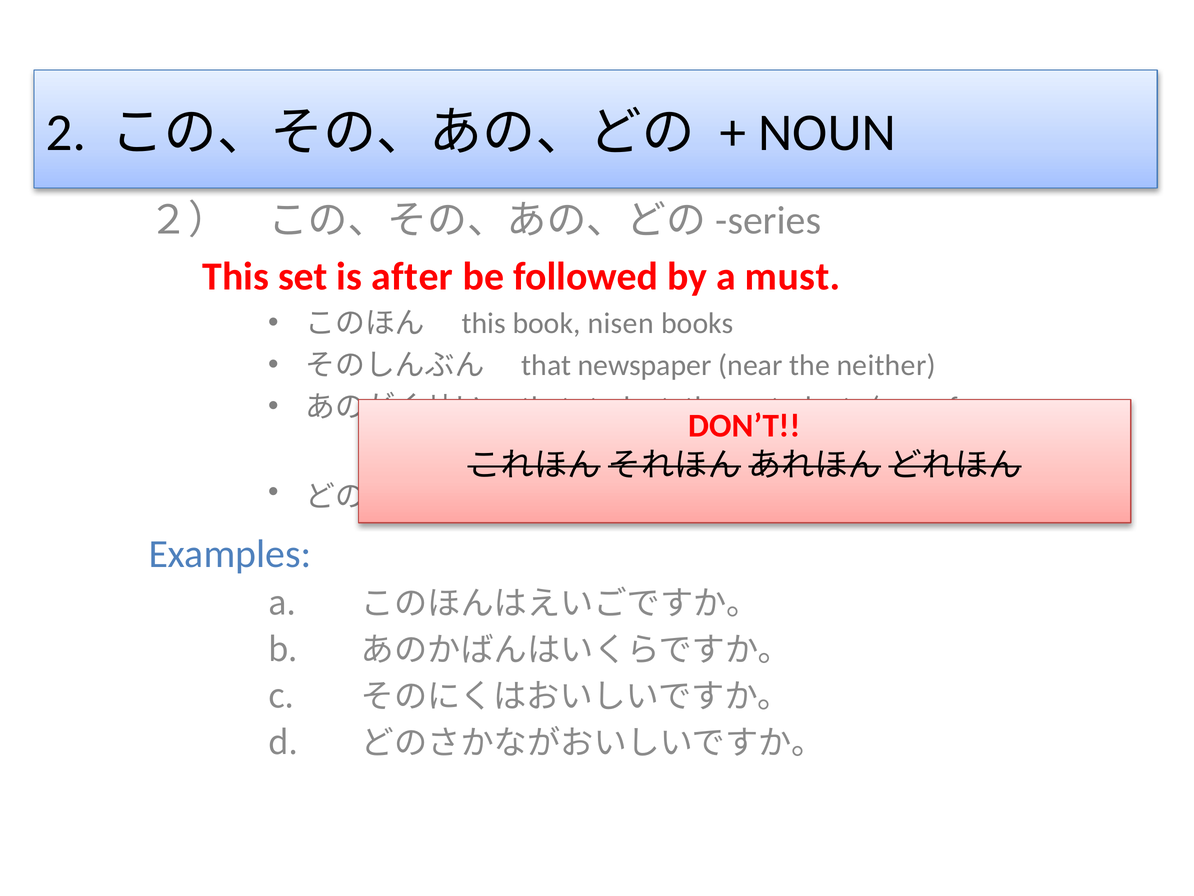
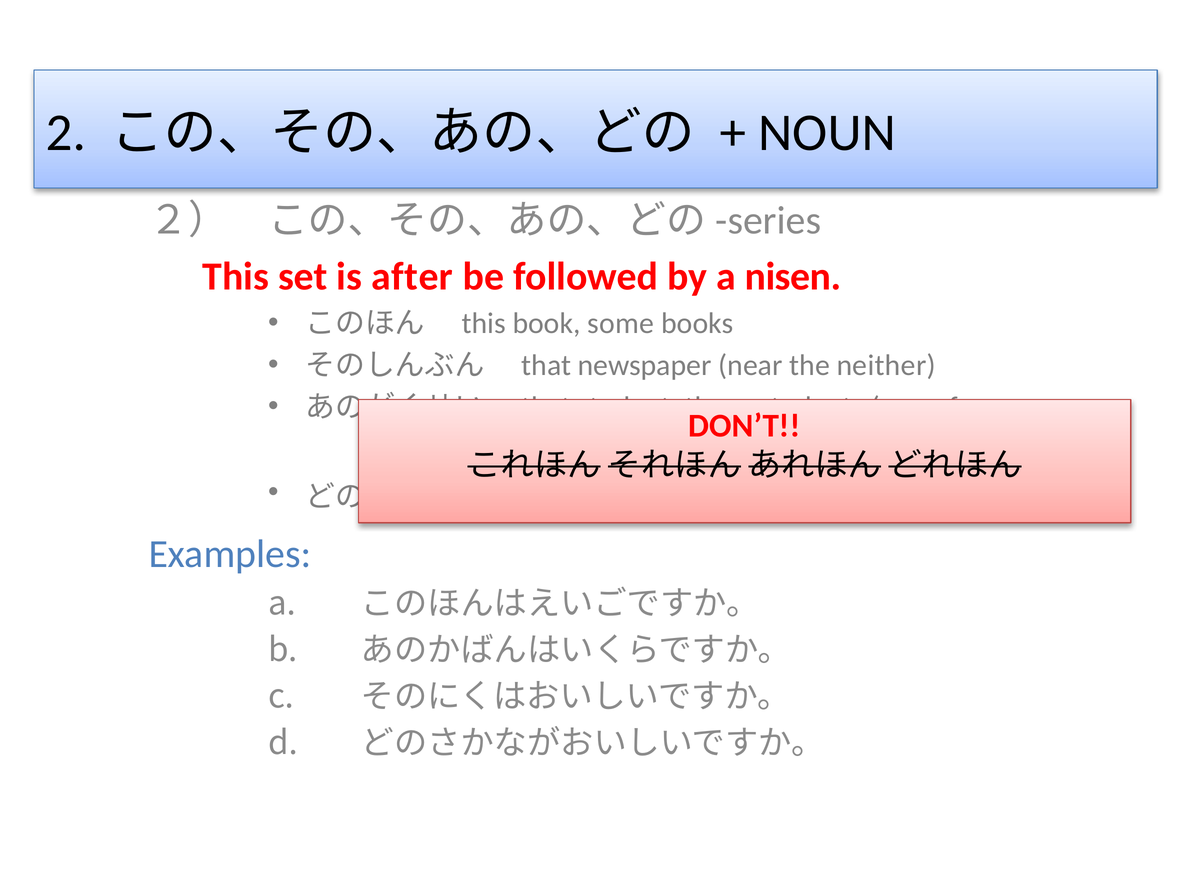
must: must -> nisen (793, 276)
nisen: nisen -> some (621, 323)
